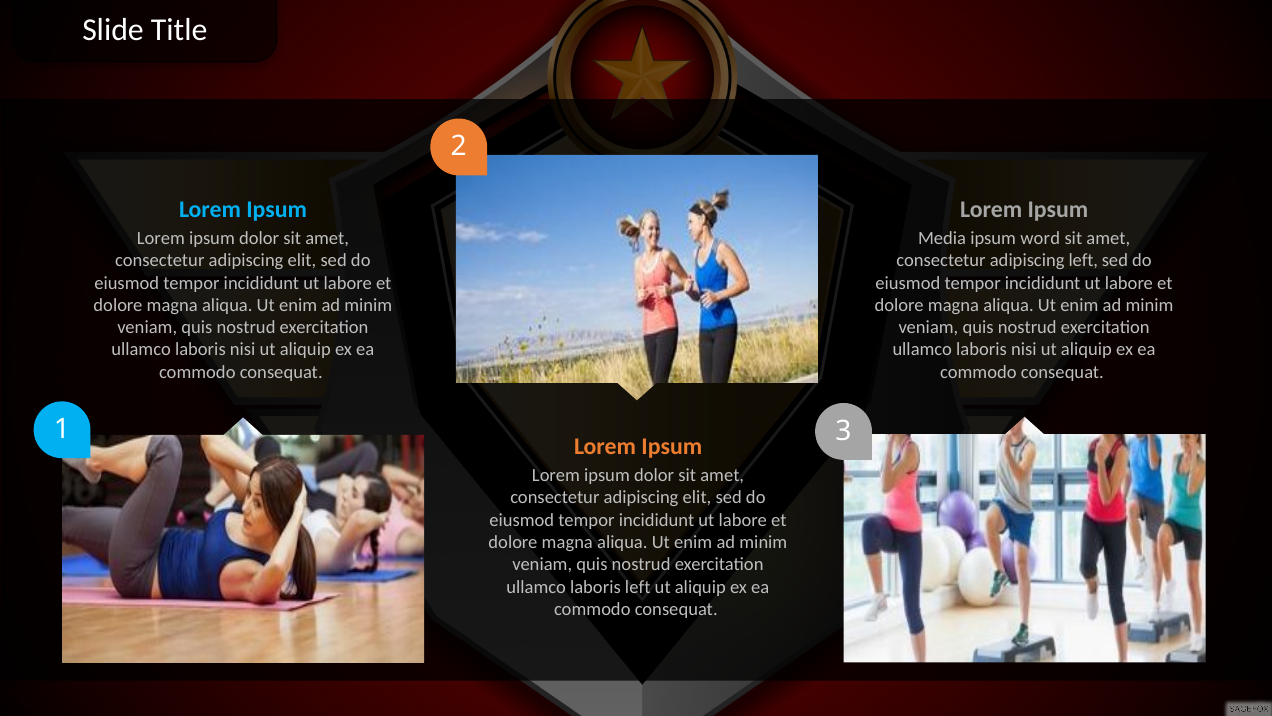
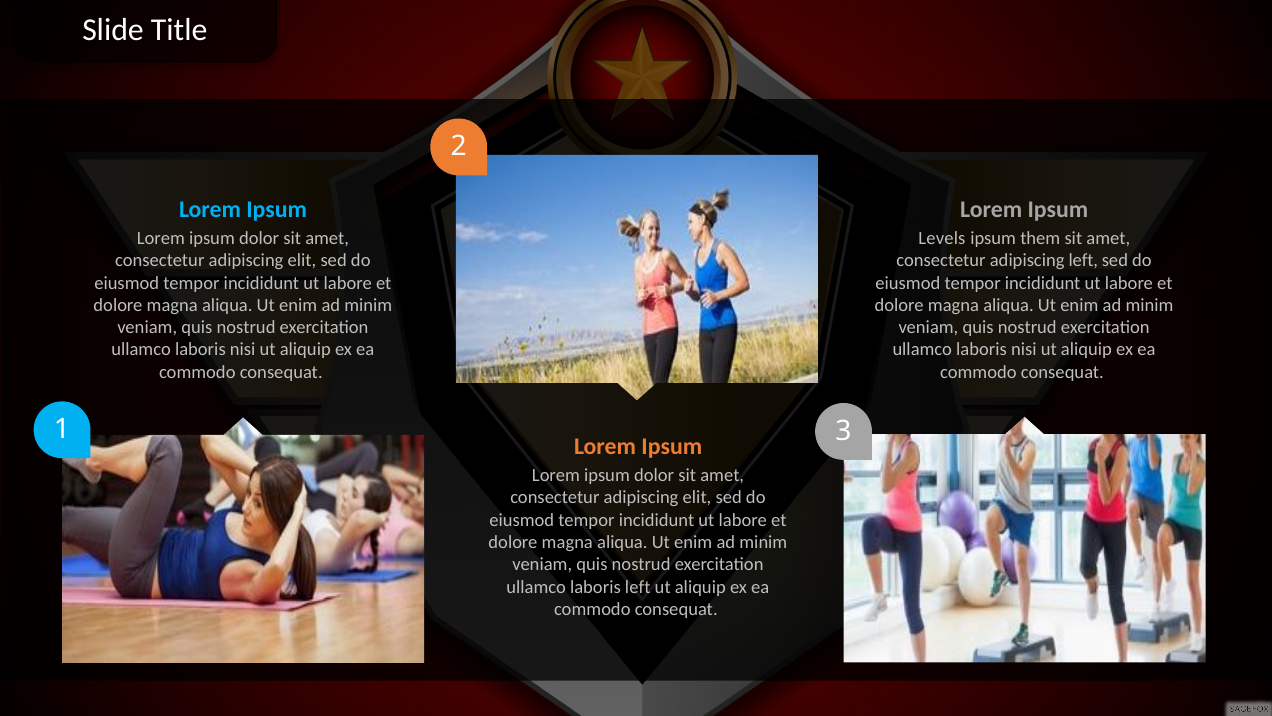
Media: Media -> Levels (942, 238)
word: word -> them (1040, 238)
